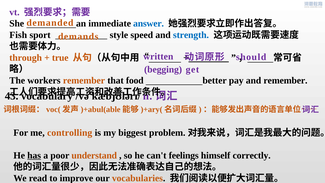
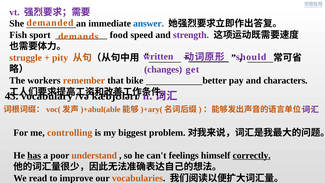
style: style -> food (119, 35)
strength colour: blue -> purple (191, 35)
through: through -> struggle (26, 58)
true: true -> pity (60, 58)
begging: begging -> changes (163, 69)
food: food -> bike (135, 80)
and remember: remember -> characters (286, 80)
correctly underline: none -> present (252, 155)
